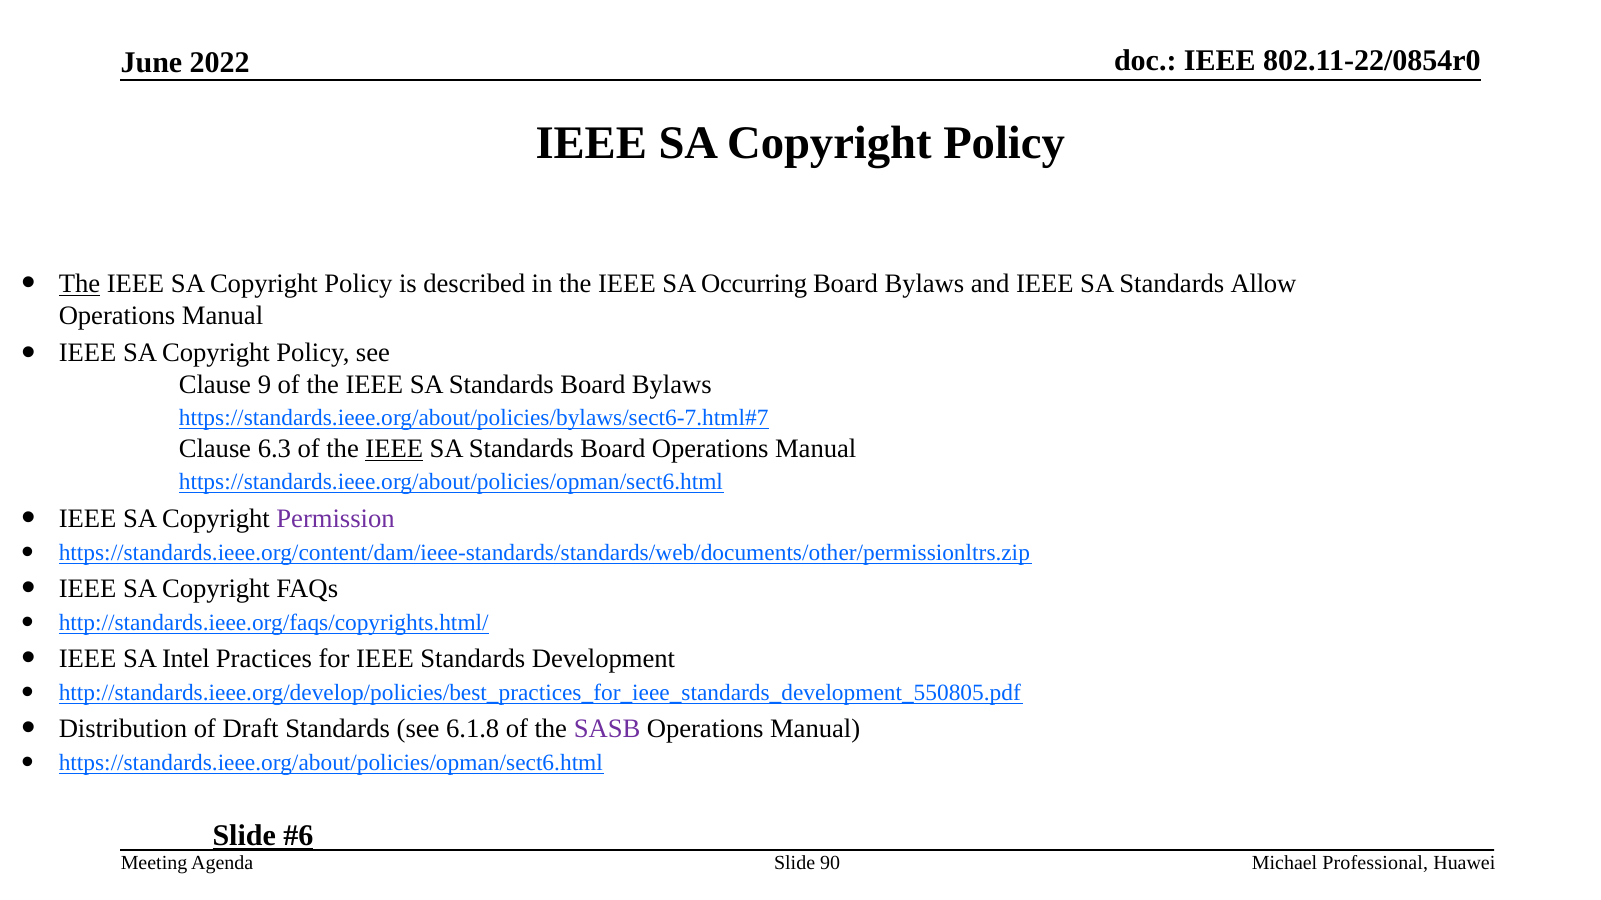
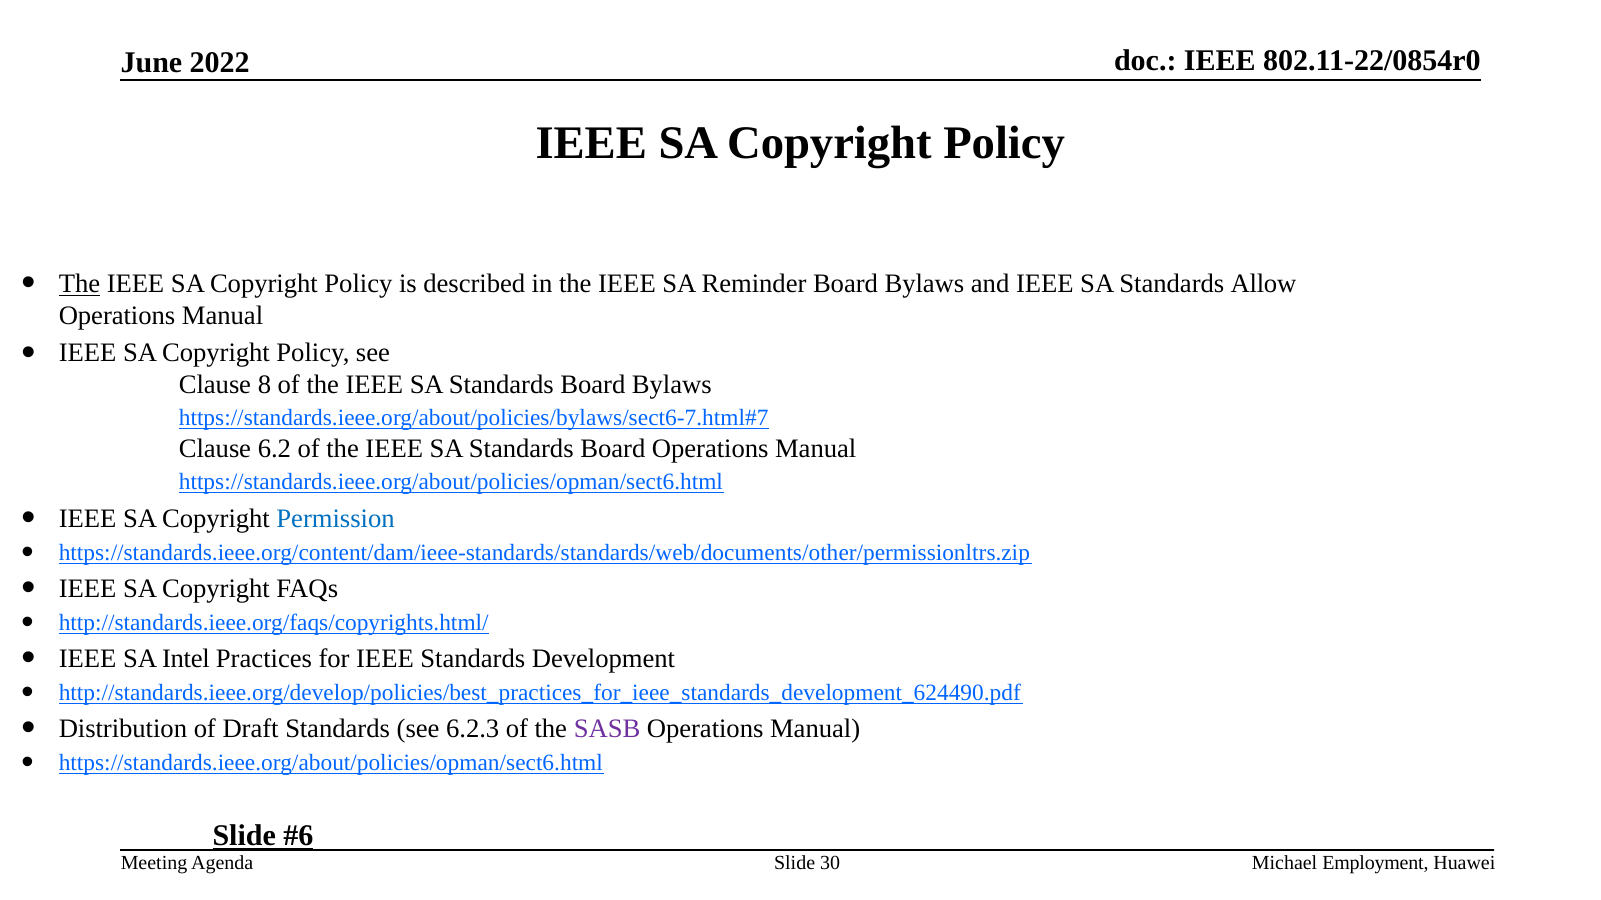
Occurring: Occurring -> Reminder (754, 284)
9: 9 -> 8 (264, 385)
6.3: 6.3 -> 6.2 (274, 449)
IEEE underline: present -> none (394, 449)
Permission colour: purple -> blue (336, 519)
http://standards.ieee.org/develop/policies/best_practices_for_ieee_standards_development_550805.pdf: http://standards.ieee.org/develop/policies/best_practices_for_ieee_standards_development_550805.pdf -> http://standards.ieee.org/develop/policies/best_practices_for_ieee_standards_development_624490.pdf (540, 693)
6.1.8: 6.1.8 -> 6.2.3 (473, 729)
90: 90 -> 30 (830, 864)
Professional: Professional -> Employment (1375, 864)
